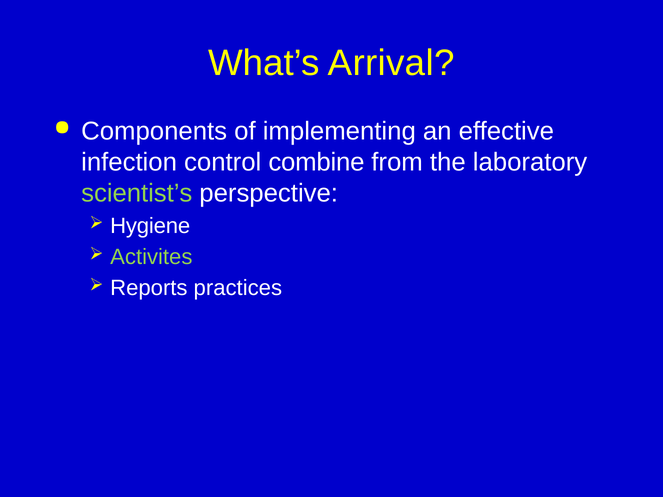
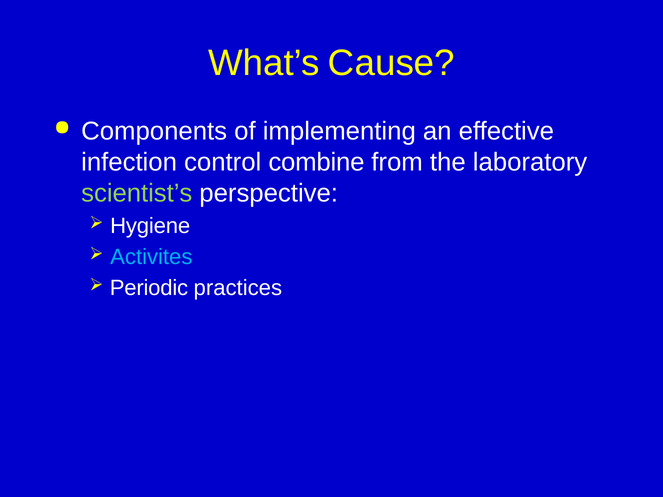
Arrival: Arrival -> Cause (391, 63)
Activites colour: light green -> light blue (151, 257)
Reports: Reports -> Periodic (149, 288)
